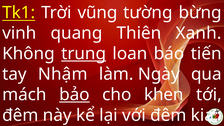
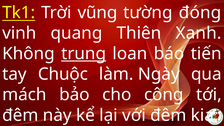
bừng: bừng -> đóng (200, 13)
Nhậm: Nhậm -> Chuộc (63, 74)
bảo underline: present -> none (74, 95)
khen: khen -> công (164, 95)
